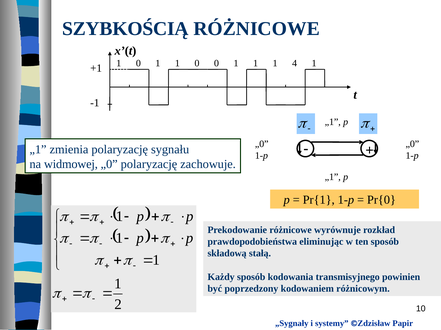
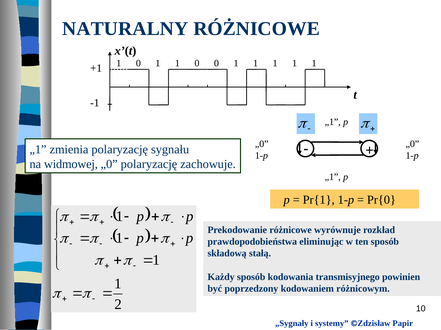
SZYBKOŚCIĄ: SZYBKOŚCIĄ -> NATURALNY (125, 29)
4: 4 -> 1 (295, 63)
